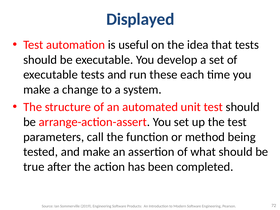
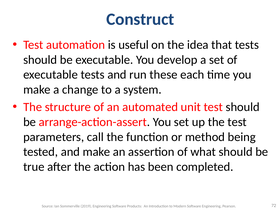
Displayed: Displayed -> Construct (140, 19)
